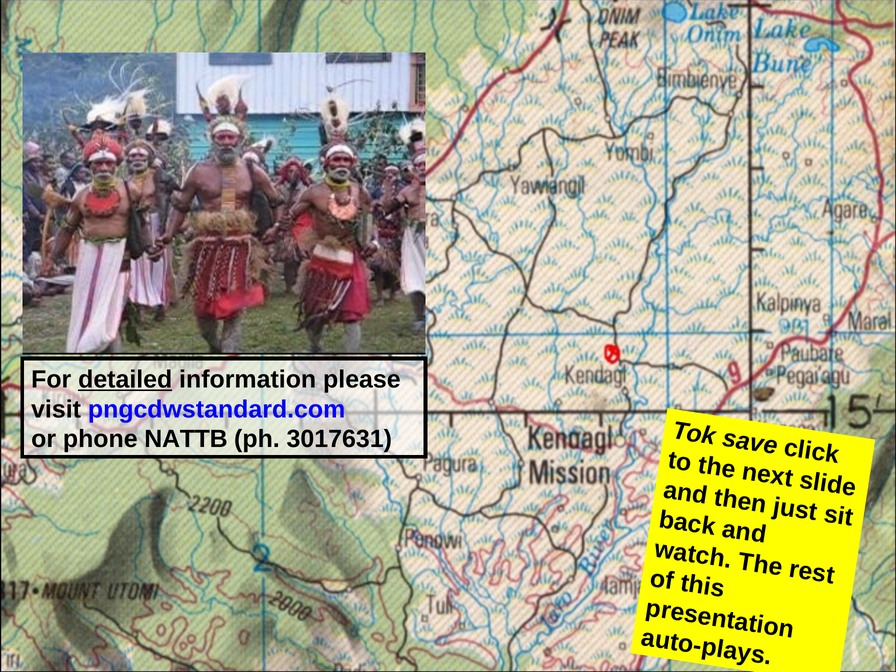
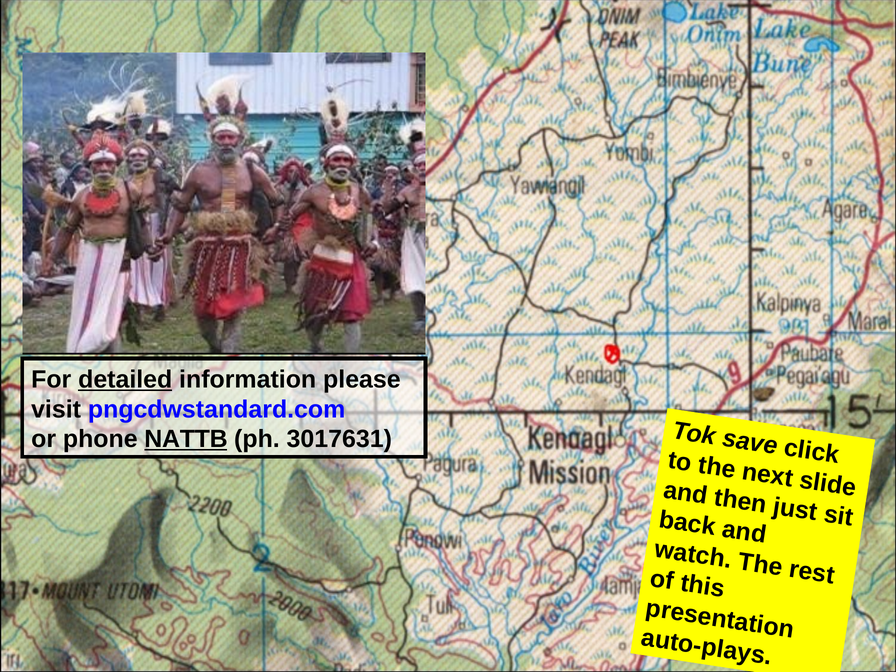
NATTB underline: none -> present (186, 439)
